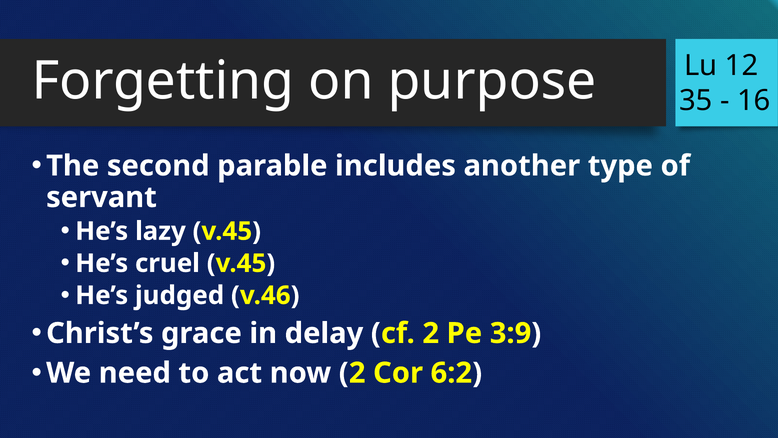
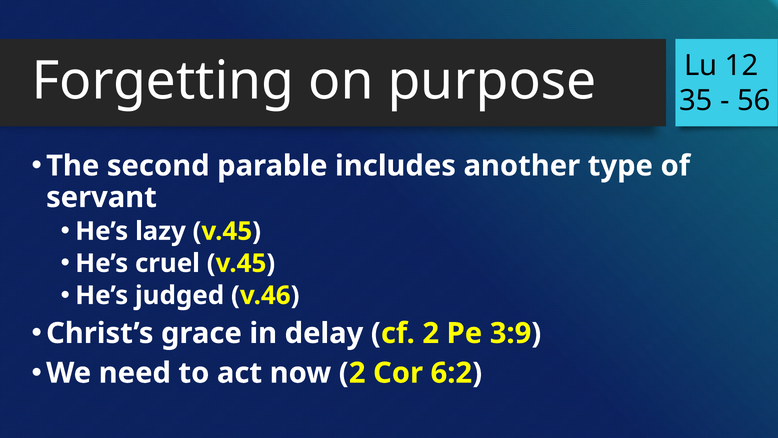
16: 16 -> 56 (754, 101)
